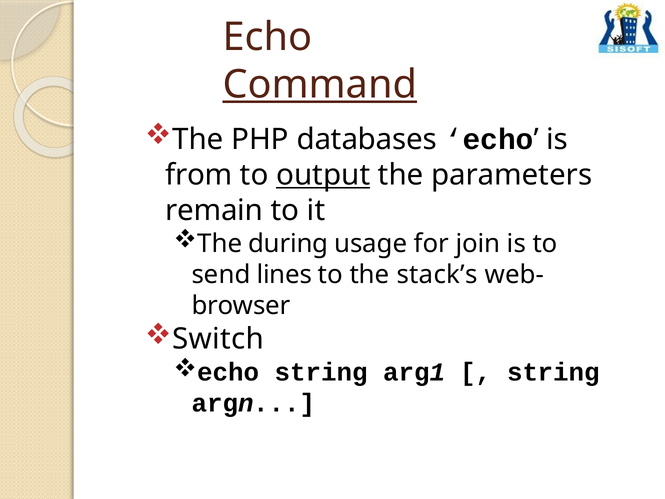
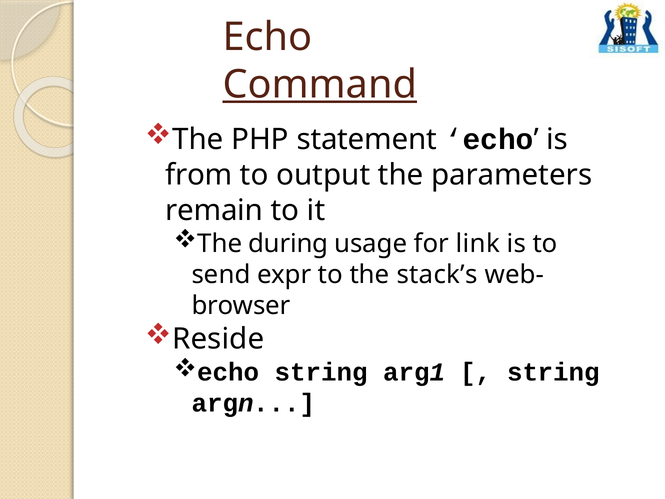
databases: databases -> statement (367, 139)
output underline: present -> none (323, 175)
join: join -> link (478, 243)
lines: lines -> expr (284, 274)
Switch: Switch -> Reside (218, 339)
